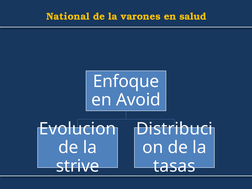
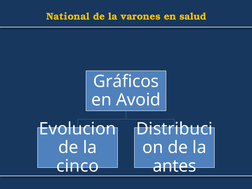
Enfoque: Enfoque -> Gráficos (126, 81)
strive: strive -> cinco (78, 166)
tasas: tasas -> antes (174, 166)
